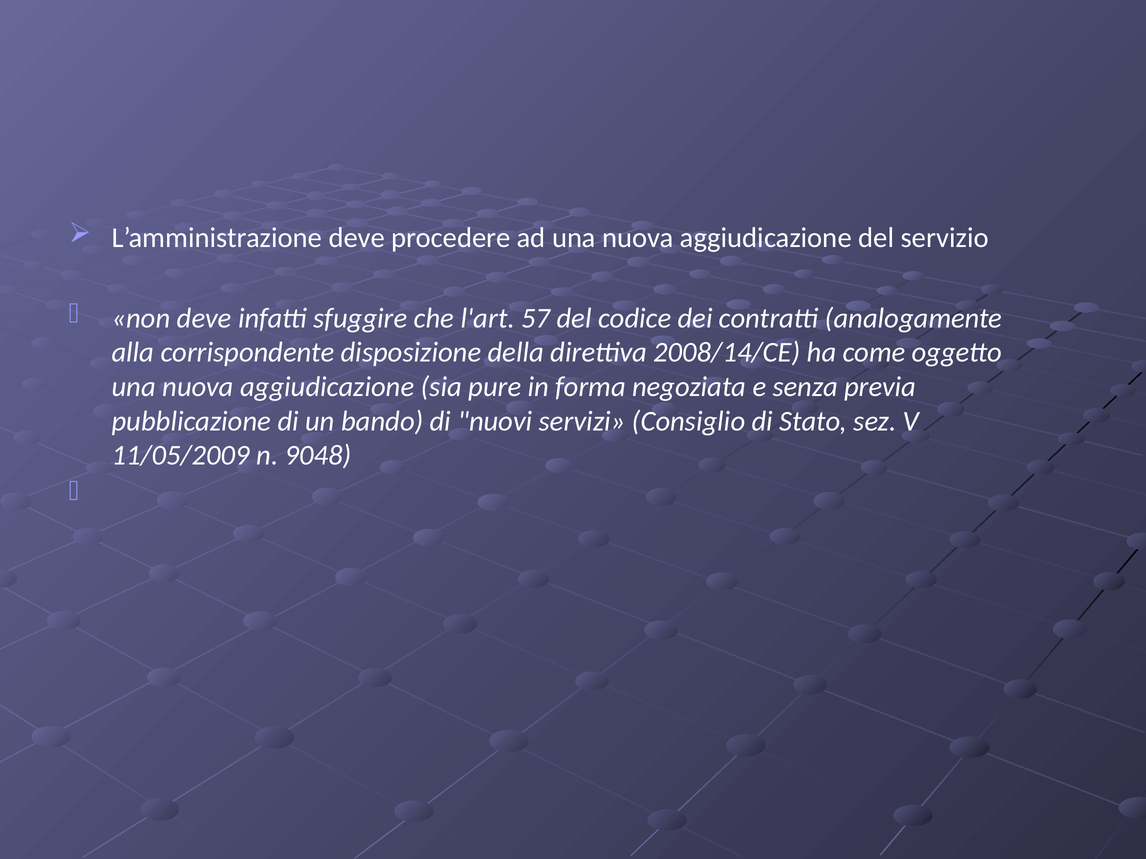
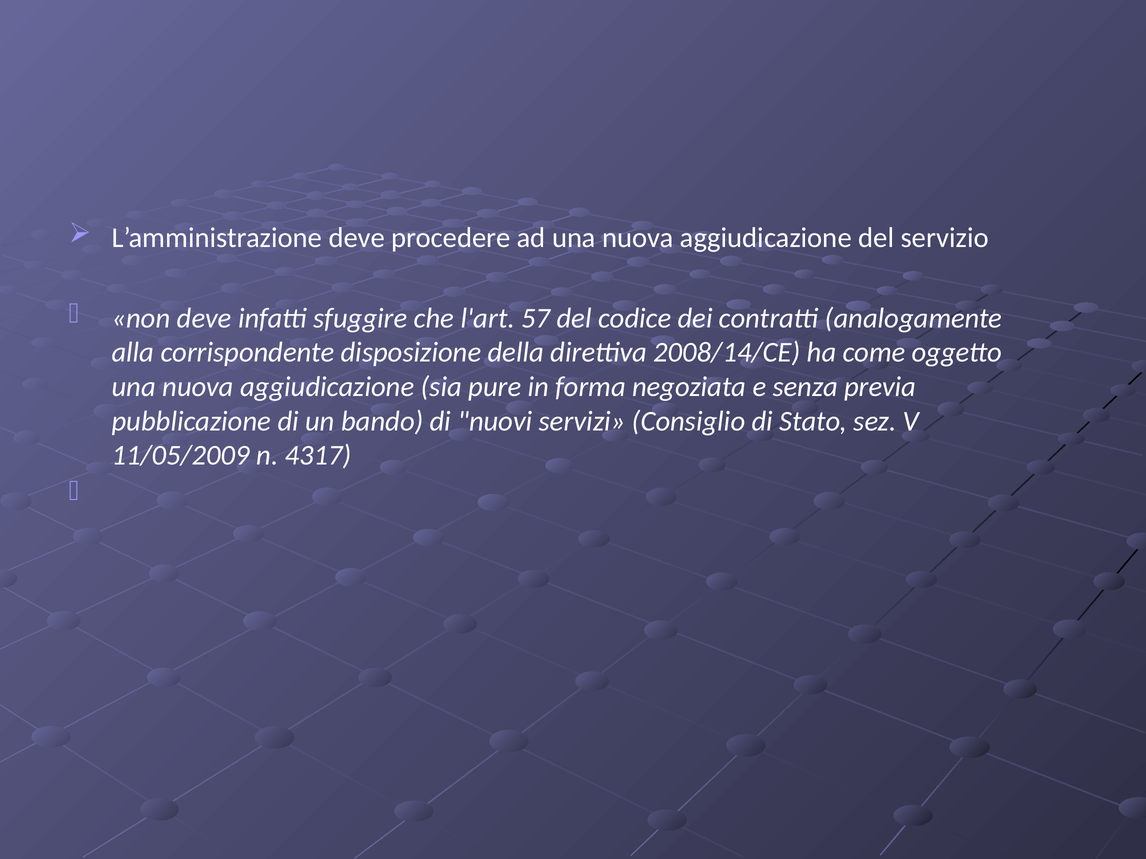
9048: 9048 -> 4317 (318, 456)
